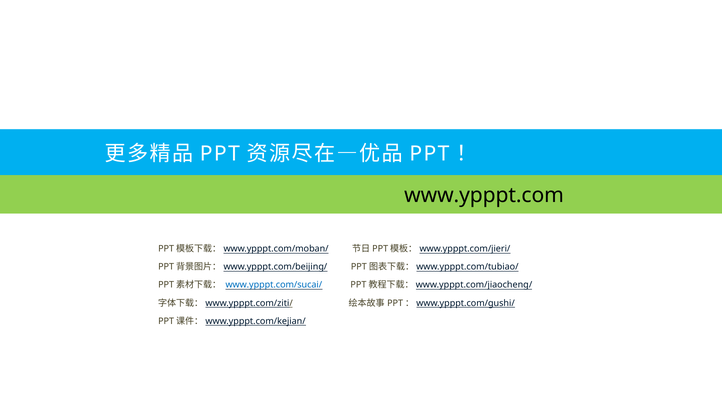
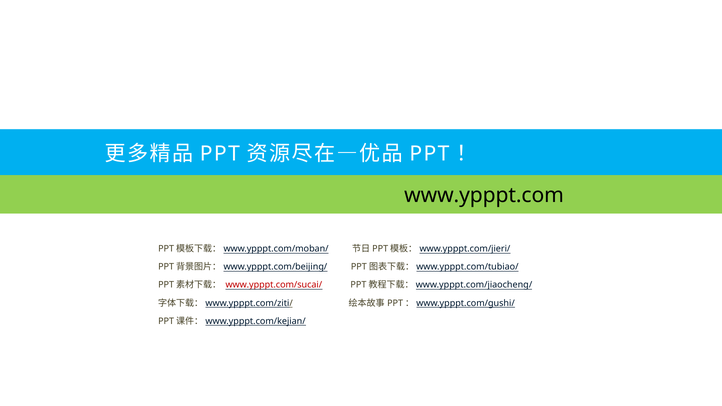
www.ypppt.com/sucai/ colour: blue -> red (274, 285)
